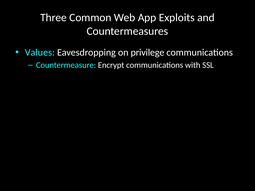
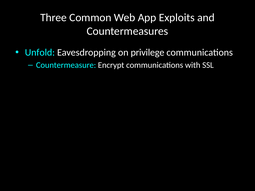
Values: Values -> Unfold (40, 53)
